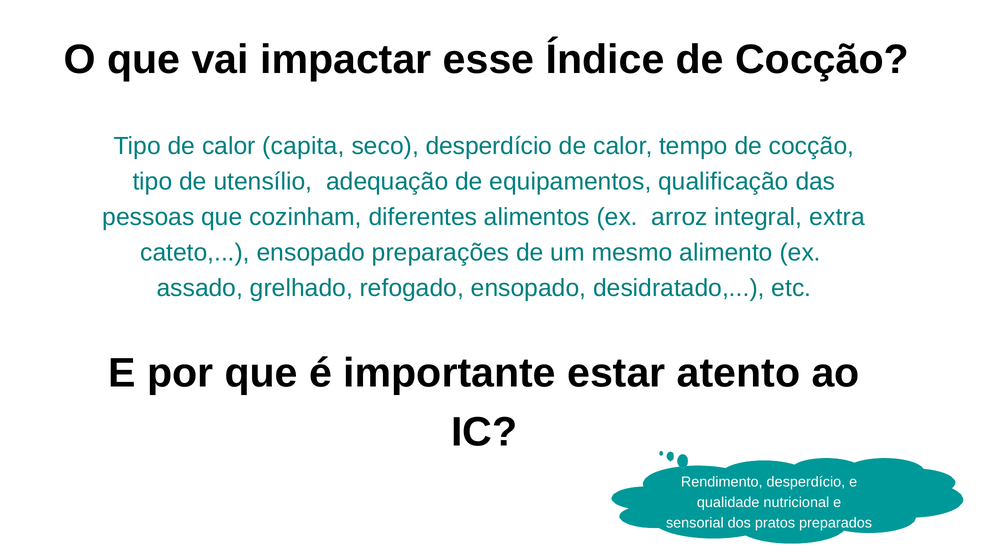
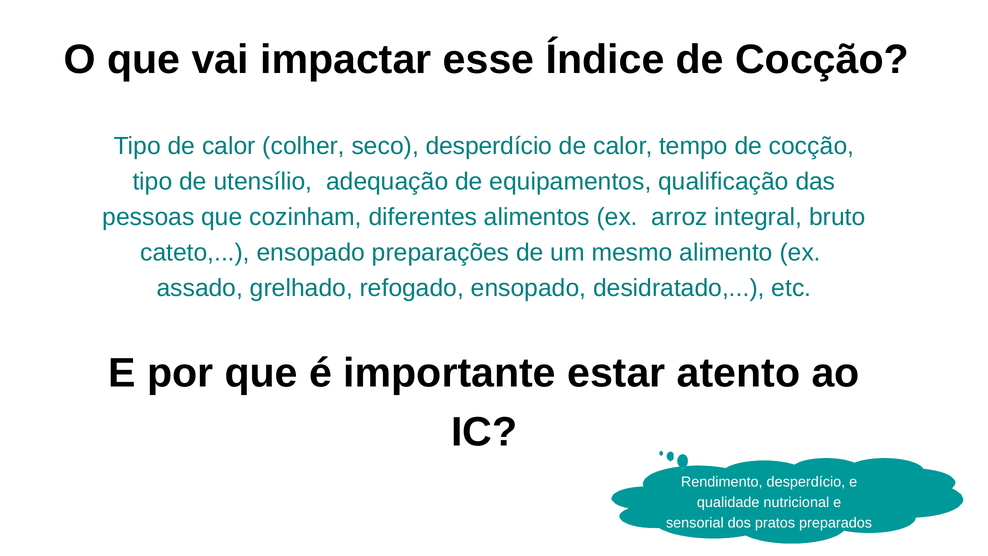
capita: capita -> colher (304, 146)
extra: extra -> bruto (837, 217)
